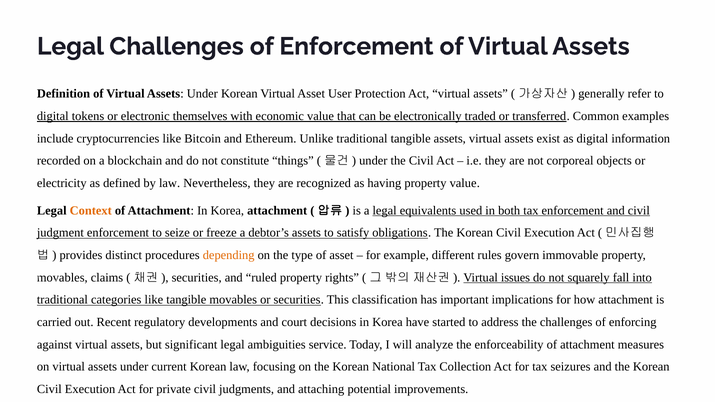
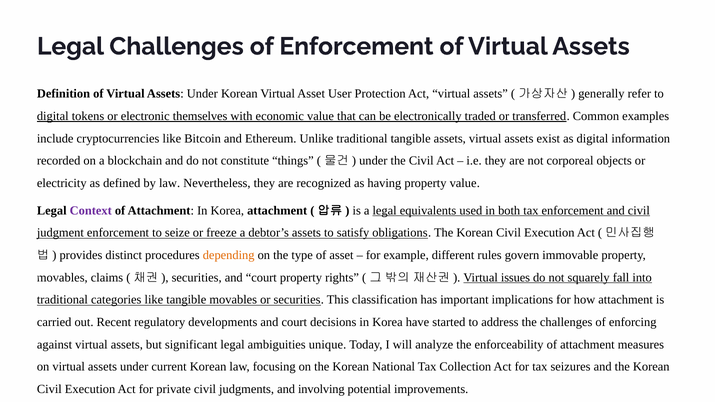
Context colour: orange -> purple (91, 211)
securities and ruled: ruled -> court (261, 278)
service: service -> unique (328, 345)
attaching: attaching -> involving (321, 389)
